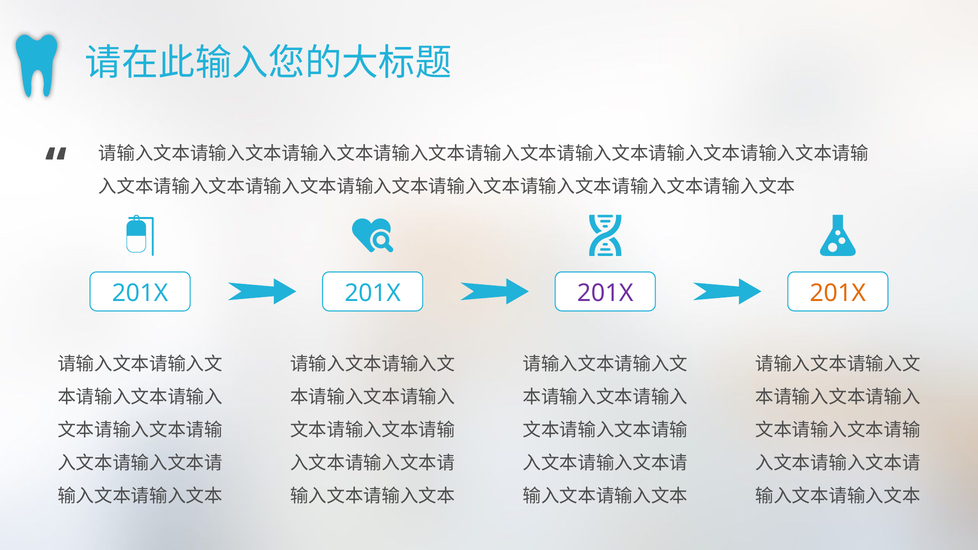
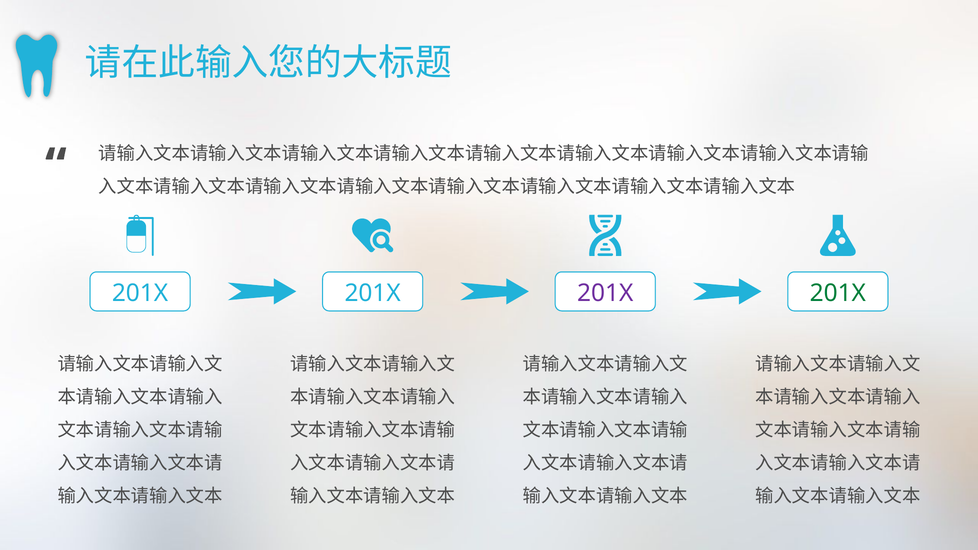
201X colour: orange -> green (838, 293)
